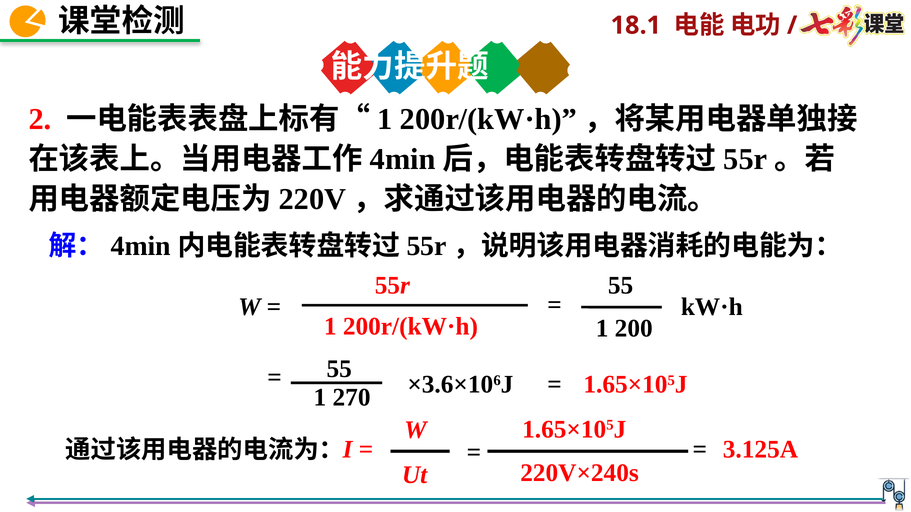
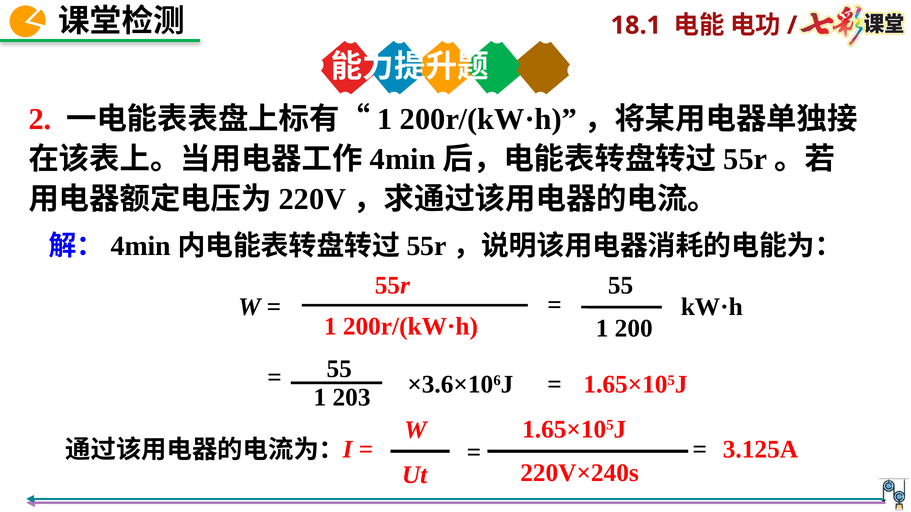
270: 270 -> 203 (352, 398)
